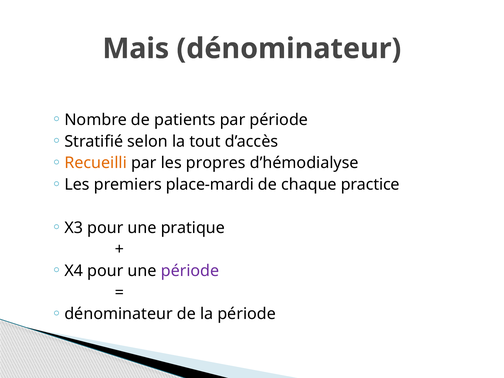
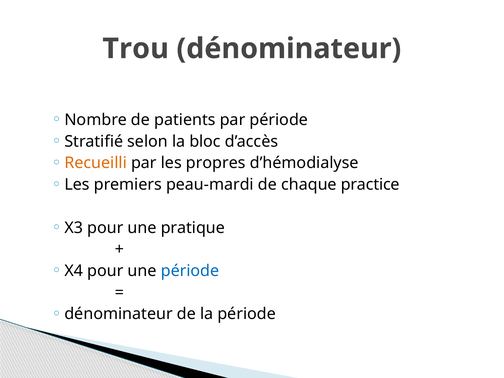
Mais: Mais -> Trou (136, 49)
tout: tout -> bloc (205, 141)
place-mardi: place-mardi -> peau-mardi (210, 185)
période colour: purple -> blue (190, 271)
